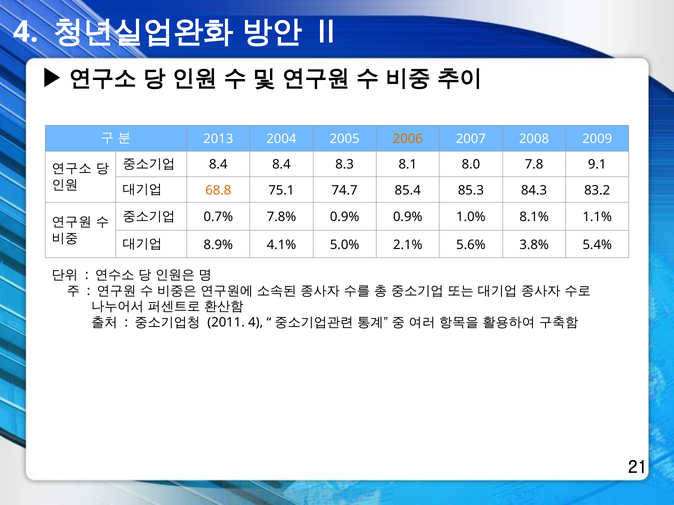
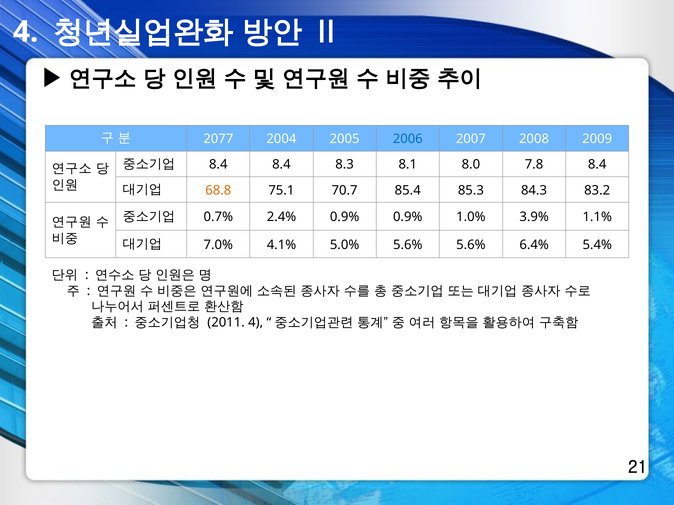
2013: 2013 -> 2077 (218, 139)
2006 colour: orange -> blue (408, 139)
7.8 9.1: 9.1 -> 8.4 (597, 165)
74.7: 74.7 -> 70.7 (345, 191)
7.8%: 7.8% -> 2.4% (281, 217)
8.1%: 8.1% -> 3.9% (534, 217)
8.9%: 8.9% -> 7.0% (218, 245)
5.0% 2.1%: 2.1% -> 5.6% (408, 245)
3.8%: 3.8% -> 6.4% (534, 245)
